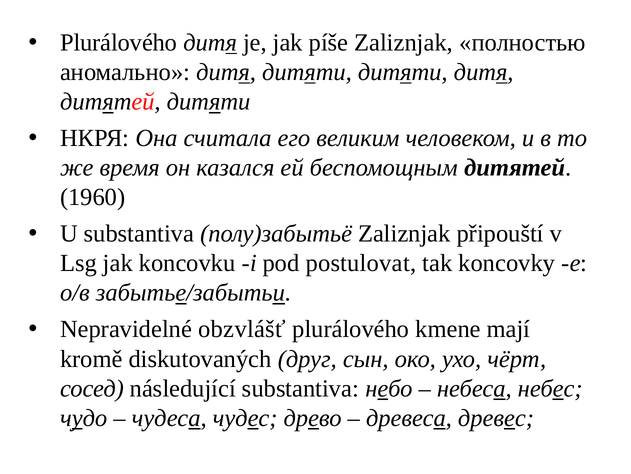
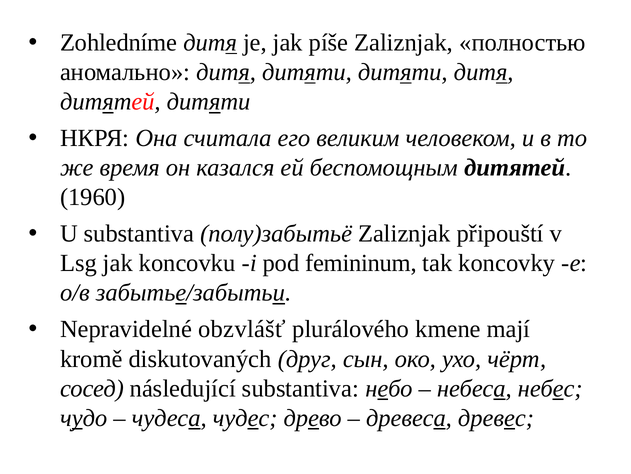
Plurálového: Plurálového -> Zohledníme (119, 43)
postulovat: postulovat -> femininum (361, 263)
